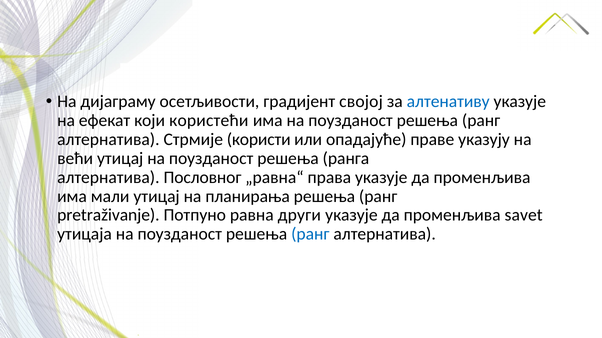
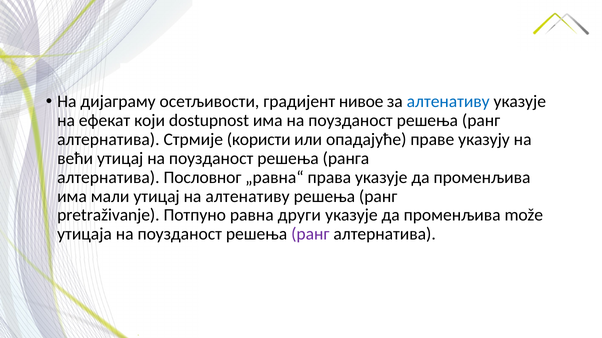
својој: својој -> нивое (361, 102)
користећи: користећи -> dostupnost (209, 121)
на планирања: планирања -> алтенативу (248, 197)
savet: savet -> može (524, 216)
ранг colour: blue -> purple (310, 235)
